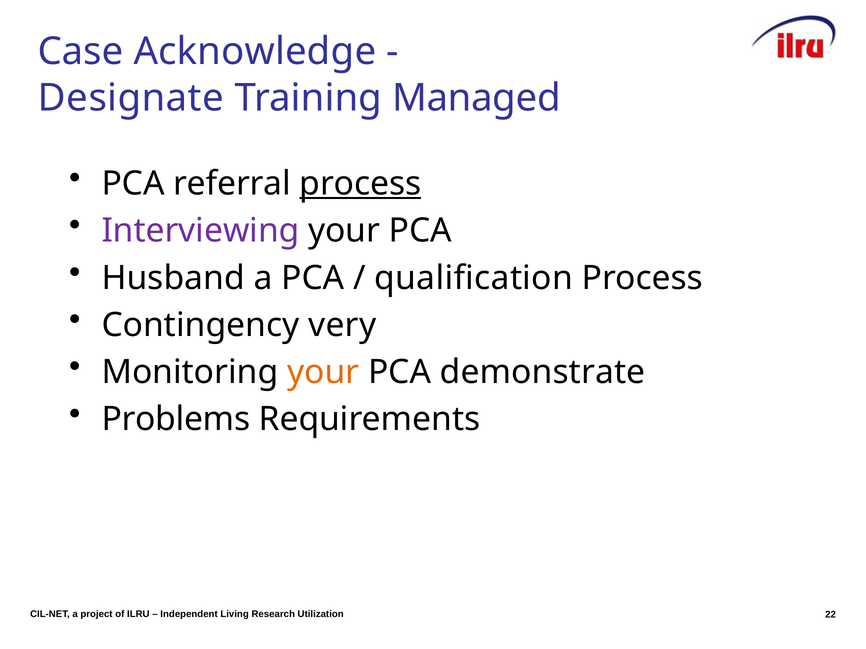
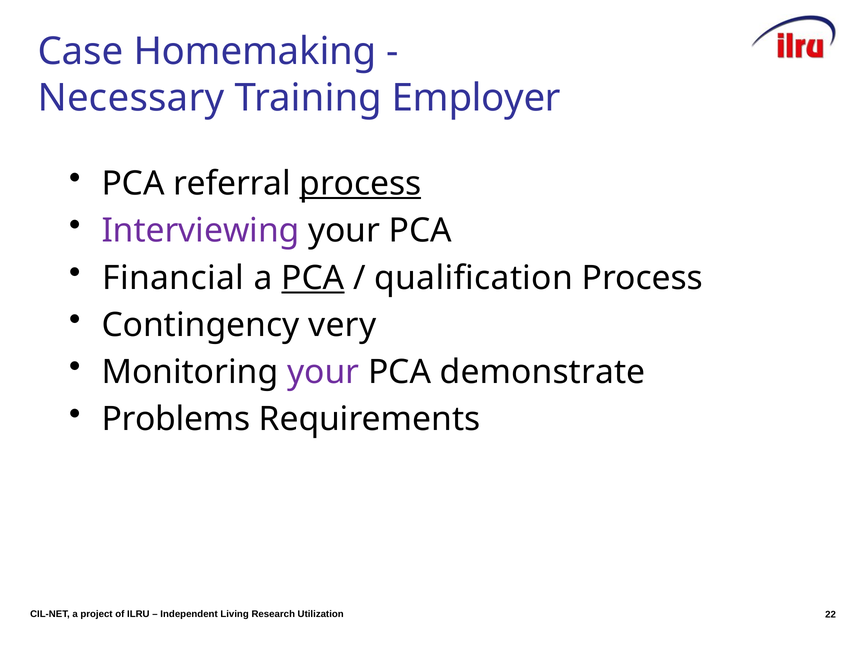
Acknowledge: Acknowledge -> Homemaking (255, 52)
Designate: Designate -> Necessary (131, 98)
Managed: Managed -> Employer (476, 98)
Husband: Husband -> Financial (173, 278)
PCA underline: none -> present (313, 278)
your colour: orange -> purple (323, 373)
